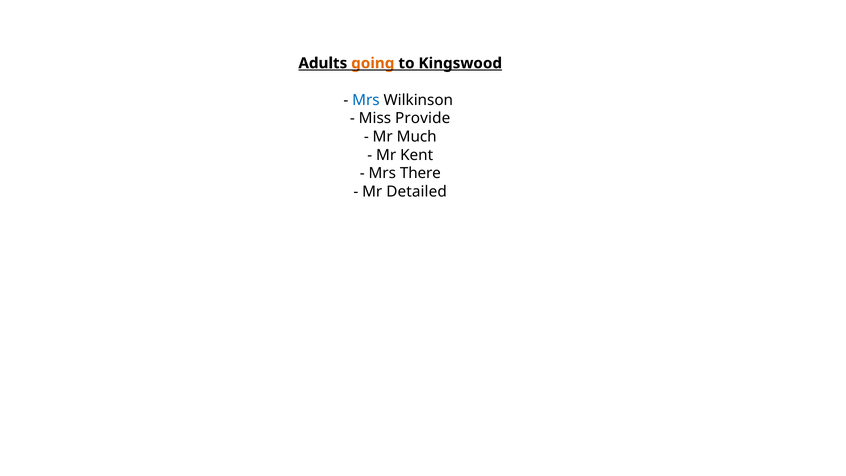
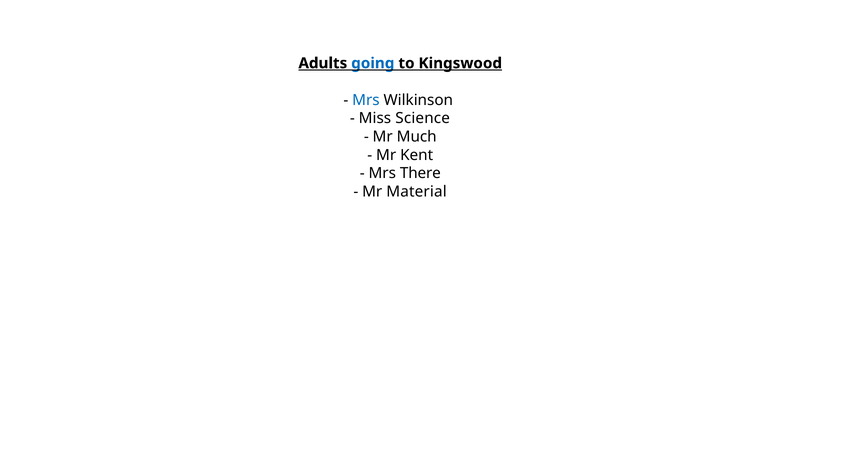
going colour: orange -> blue (373, 63)
Provide: Provide -> Science (423, 118)
Detailed: Detailed -> Material (416, 192)
